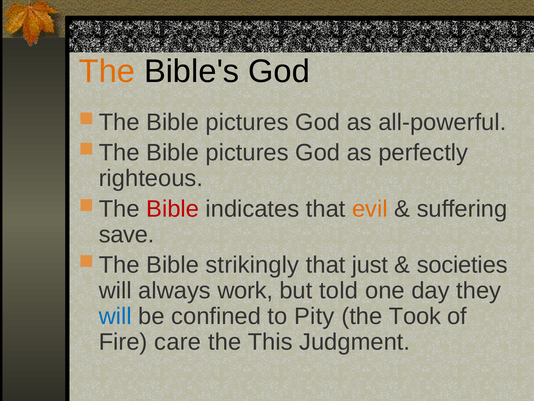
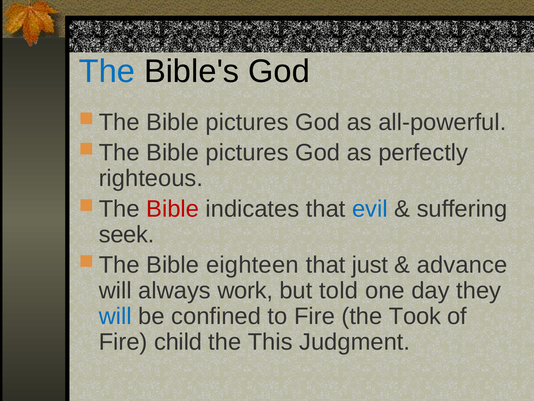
The colour: orange -> blue (107, 71)
evil colour: orange -> blue (370, 209)
save: save -> seek (127, 234)
strikingly: strikingly -> eighteen (252, 265)
societies: societies -> advance (462, 265)
to Pity: Pity -> Fire (314, 316)
care: care -> child (178, 342)
